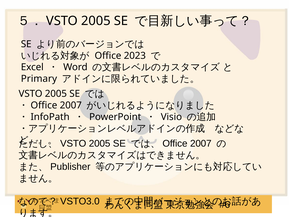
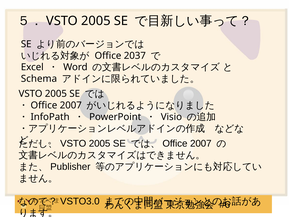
2023: 2023 -> 2037 (135, 56)
Primary: Primary -> Schema (39, 79)
